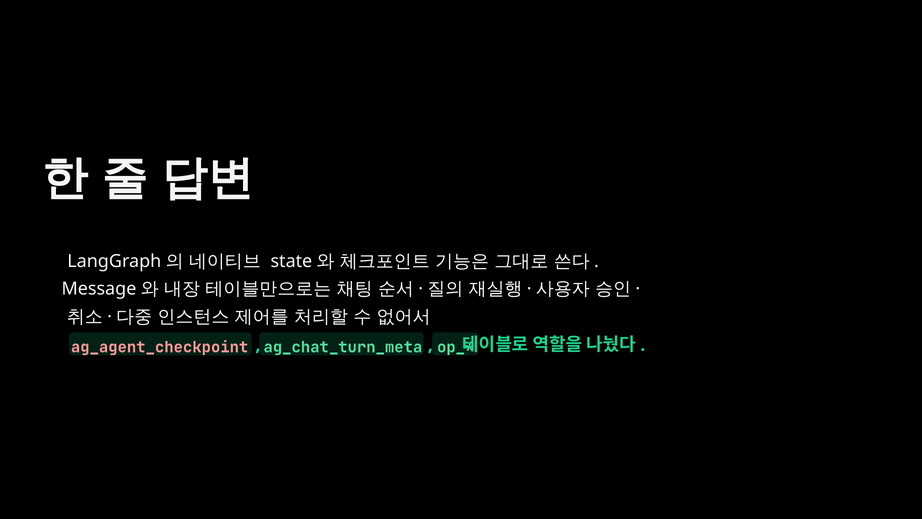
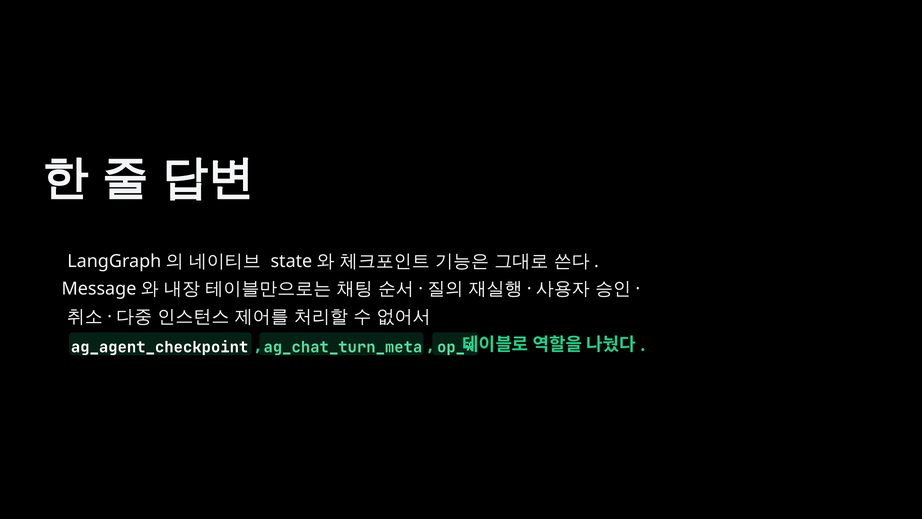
ag_agent_checkpoint colour: pink -> white (160, 347)
